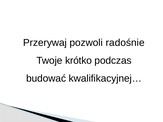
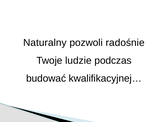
Przerywaj: Przerywaj -> Naturalny (45, 43)
krótko: krótko -> ludzie (78, 61)
